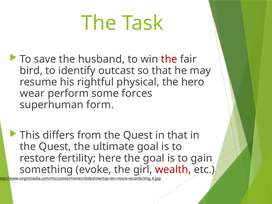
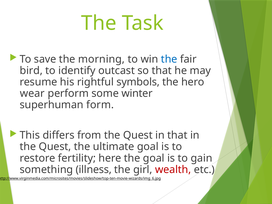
husband: husband -> morning (101, 59)
the colour: red -> blue (169, 59)
physical: physical -> symbols (138, 82)
forces: forces -> winter (137, 93)
evoke: evoke -> illness (94, 170)
